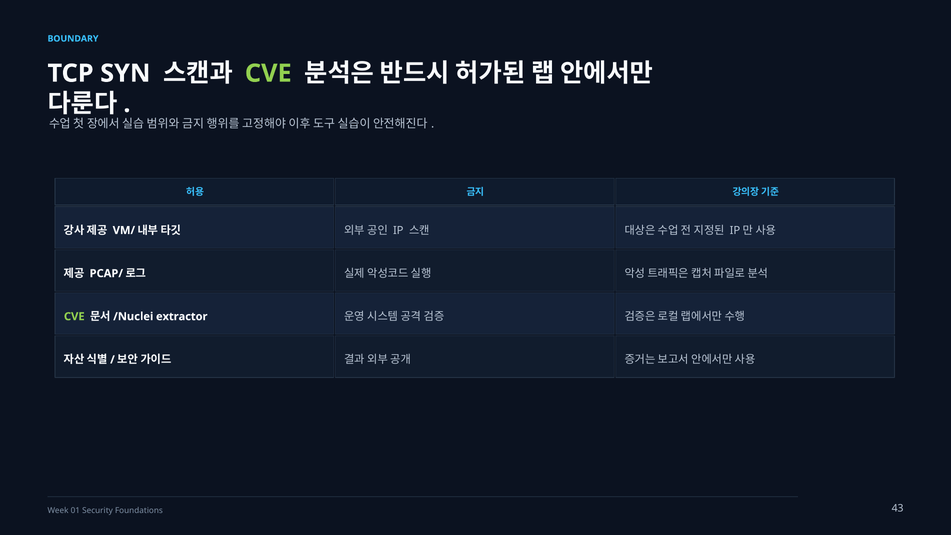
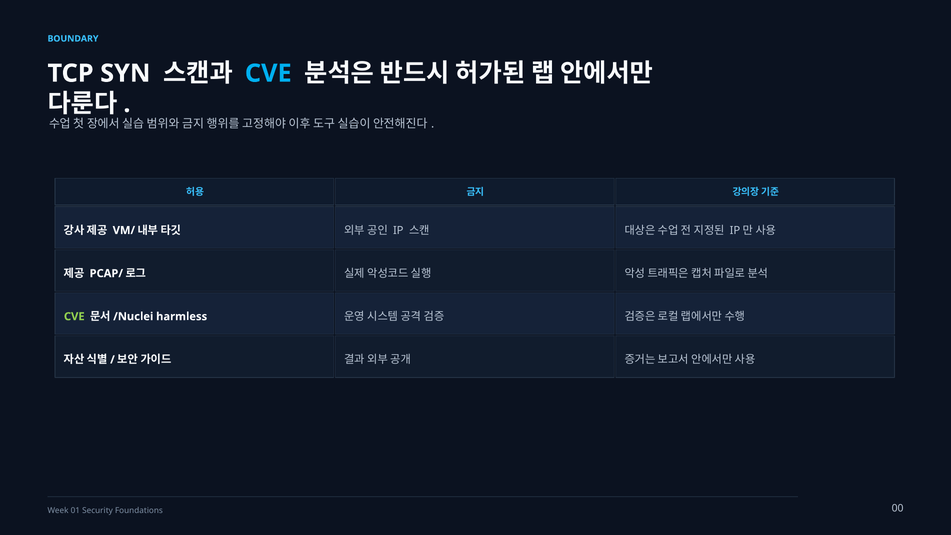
CVE colour: light green -> light blue (268, 73)
extractor: extractor -> harmless (182, 317)
43: 43 -> 00 (898, 508)
